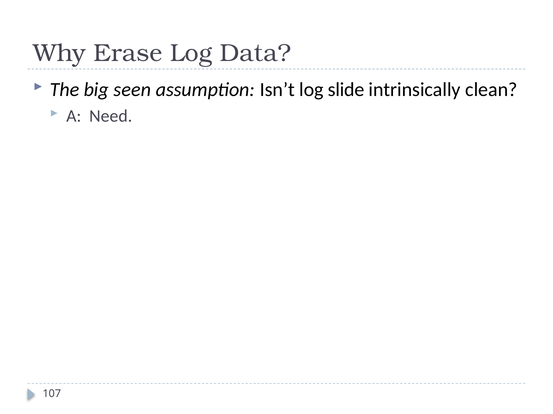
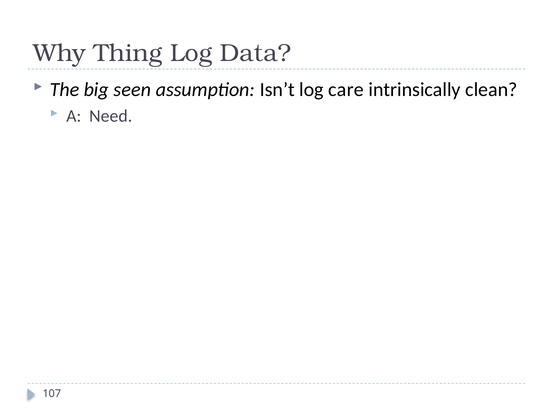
Erase: Erase -> Thing (128, 53)
slide: slide -> care (346, 90)
